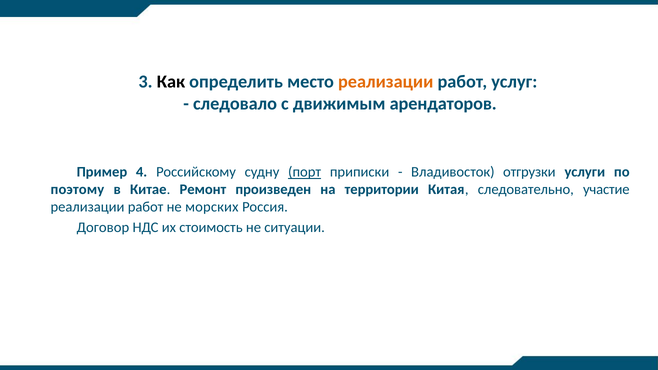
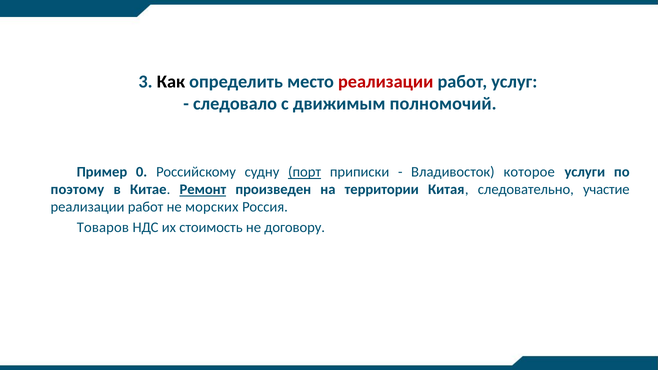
реализации colour: orange -> red (386, 82)
арендаторов: арендаторов -> полномочий (443, 104)
4: 4 -> 0 (142, 172)
отгрузки: отгрузки -> которое (529, 172)
Ремонт underline: none -> present (203, 190)
Договор: Договор -> Товаров (103, 228)
ситуации: ситуации -> договору (295, 228)
